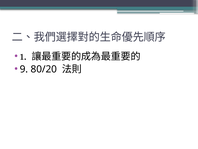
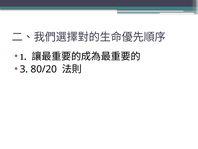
9: 9 -> 3 (24, 69)
